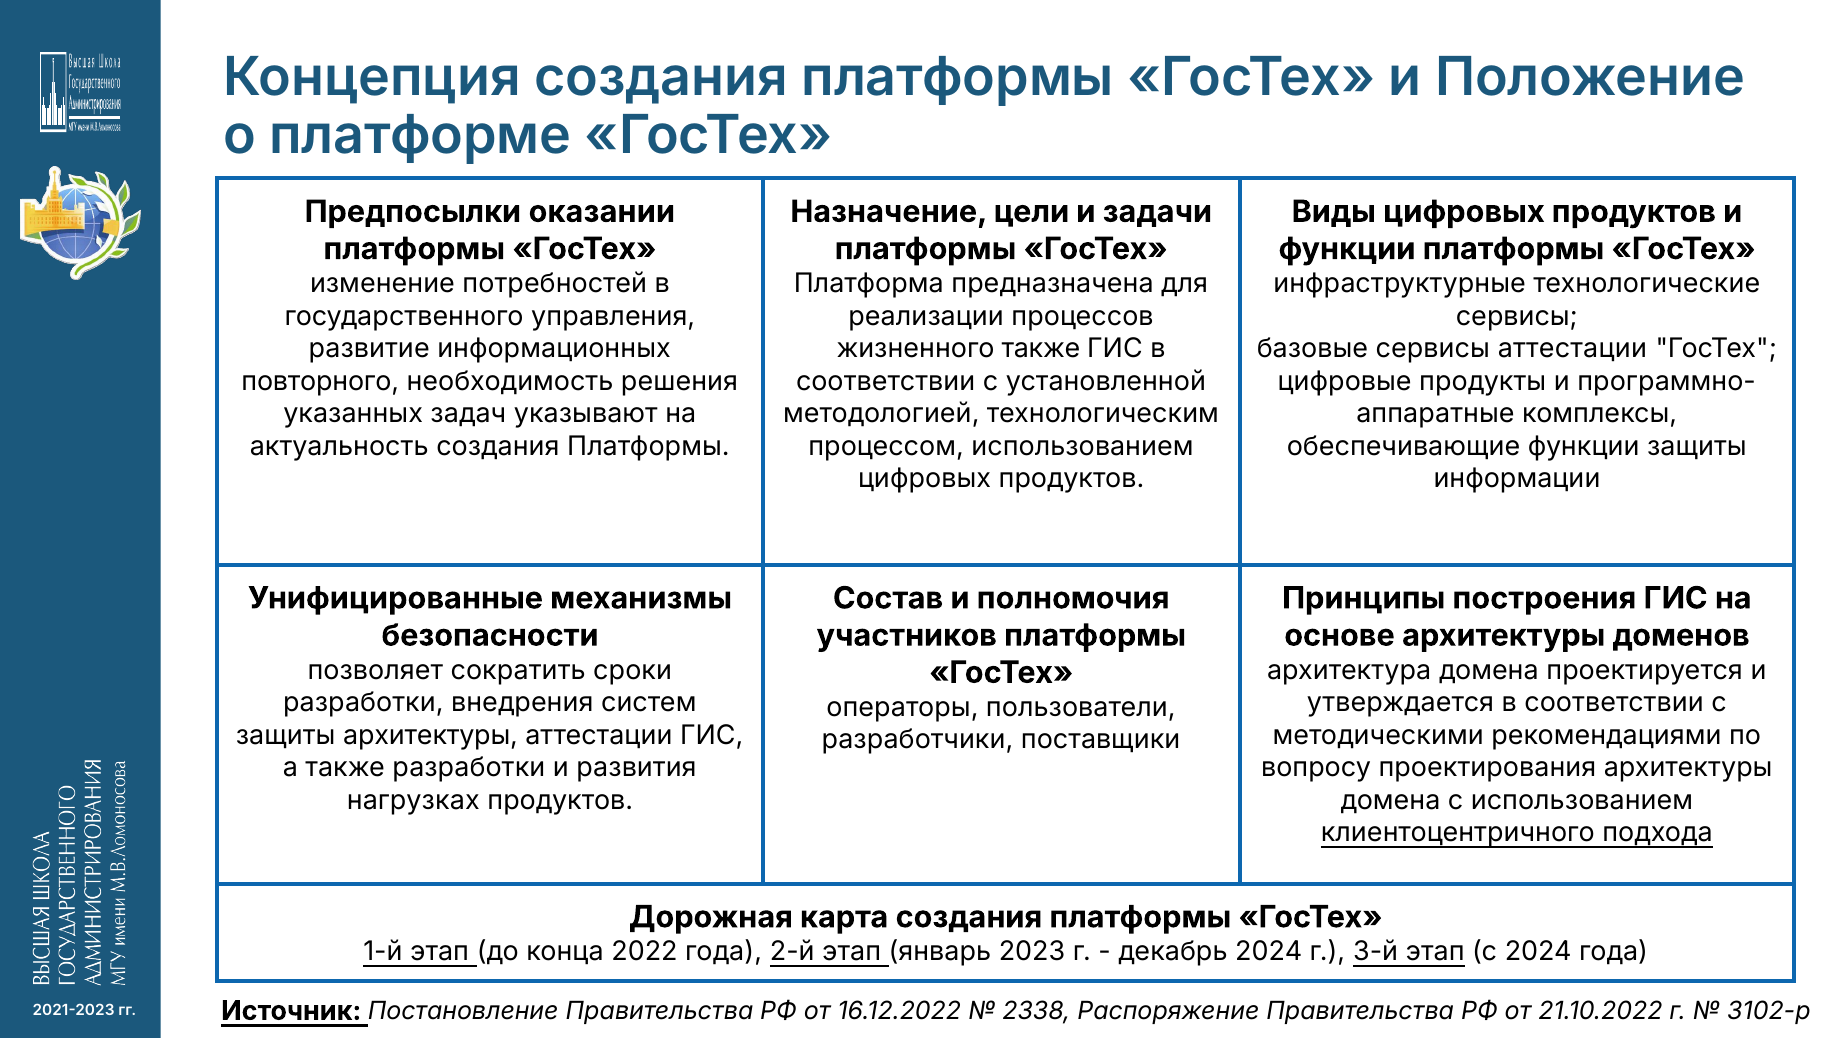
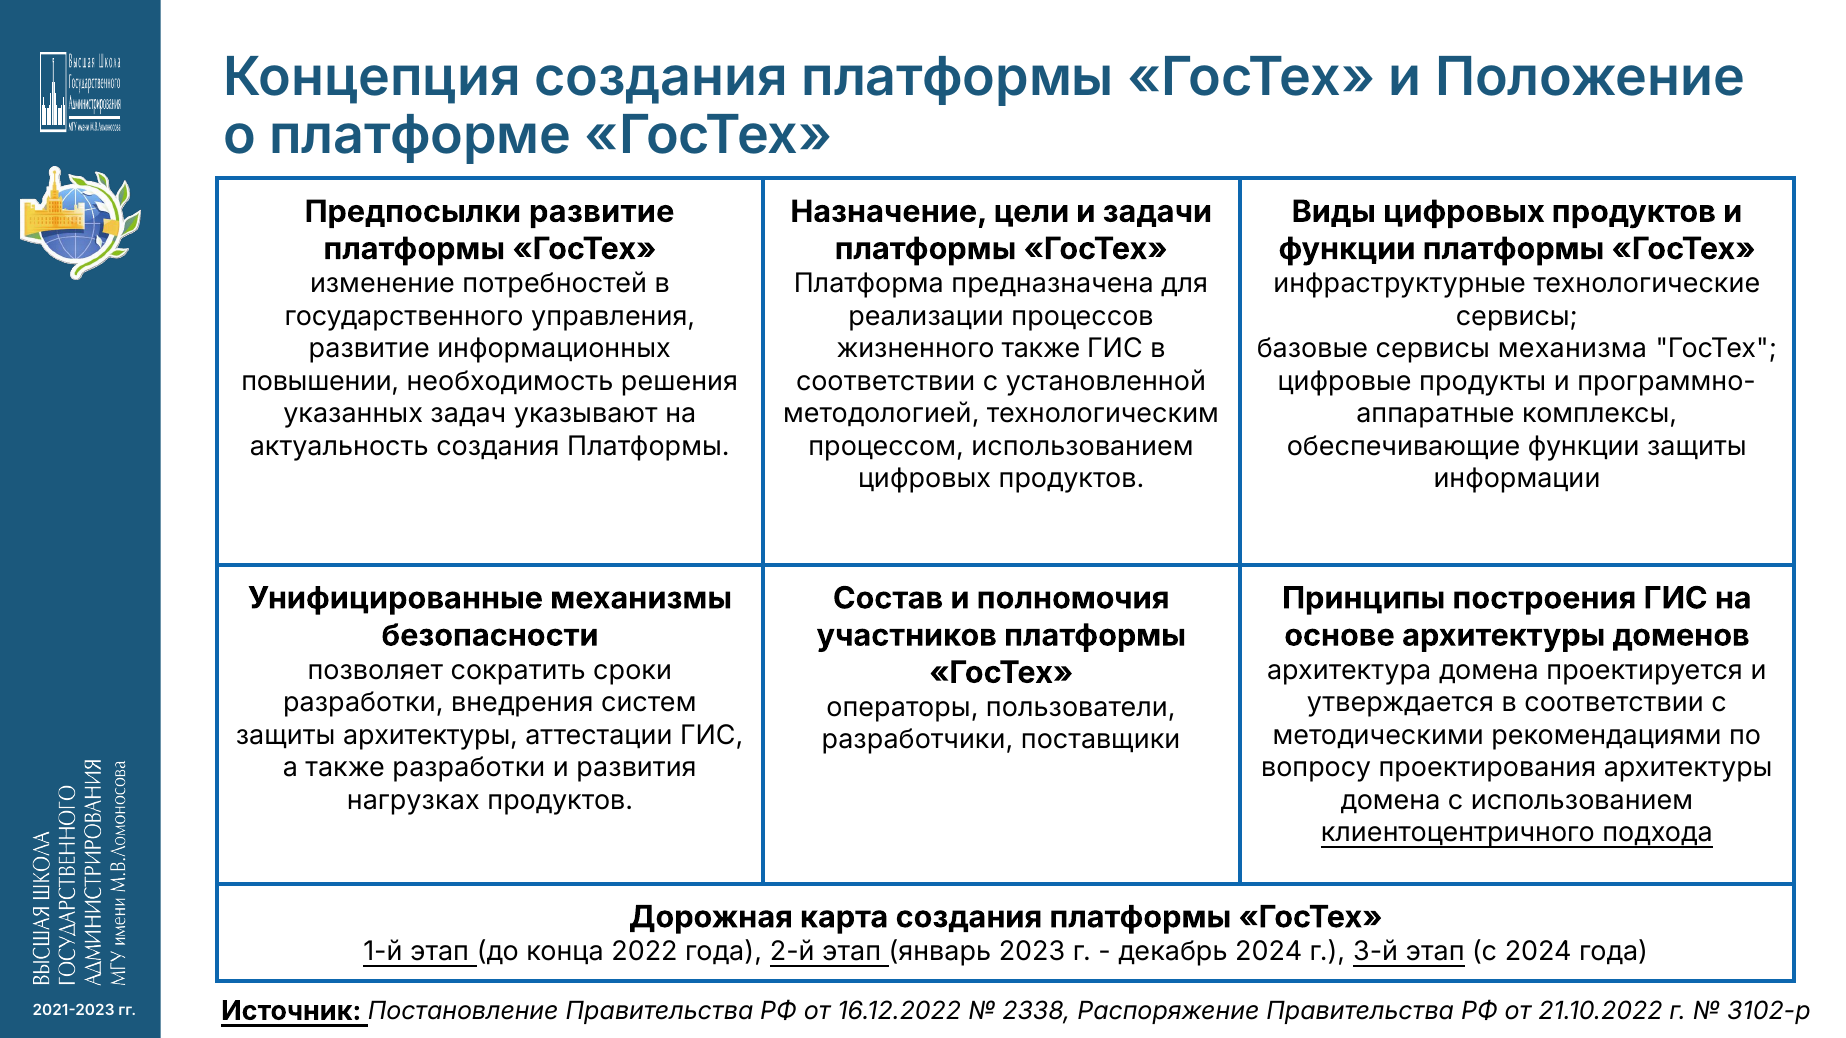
Предпосылки оказании: оказании -> развитие (602, 212)
сервисы аттестации: аттестации -> механизма (1572, 349)
повторного: повторного -> повышении (320, 381)
